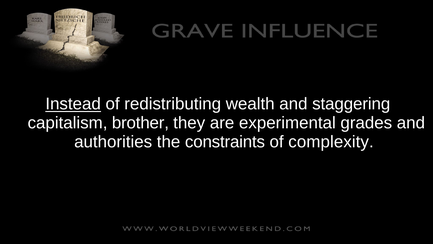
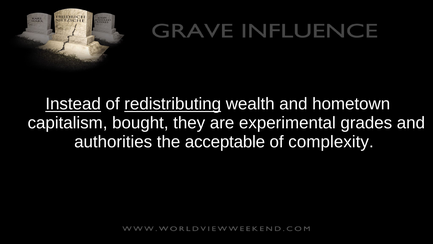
redistributing underline: none -> present (173, 104)
staggering: staggering -> hometown (351, 104)
brother: brother -> bought (140, 123)
constraints: constraints -> acceptable (225, 142)
